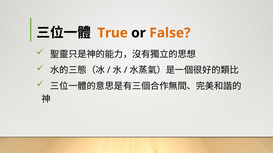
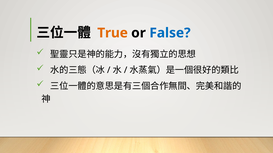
False colour: orange -> blue (170, 33)
